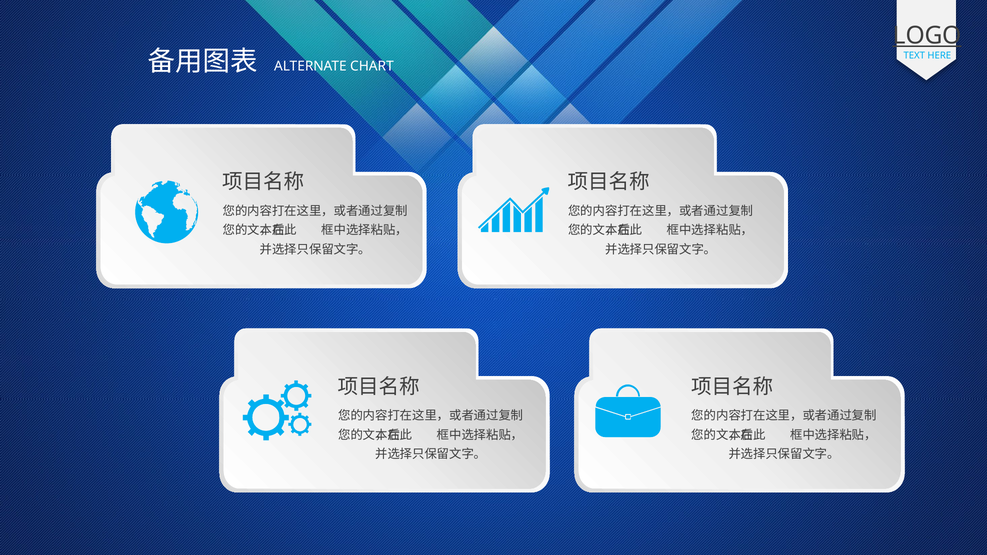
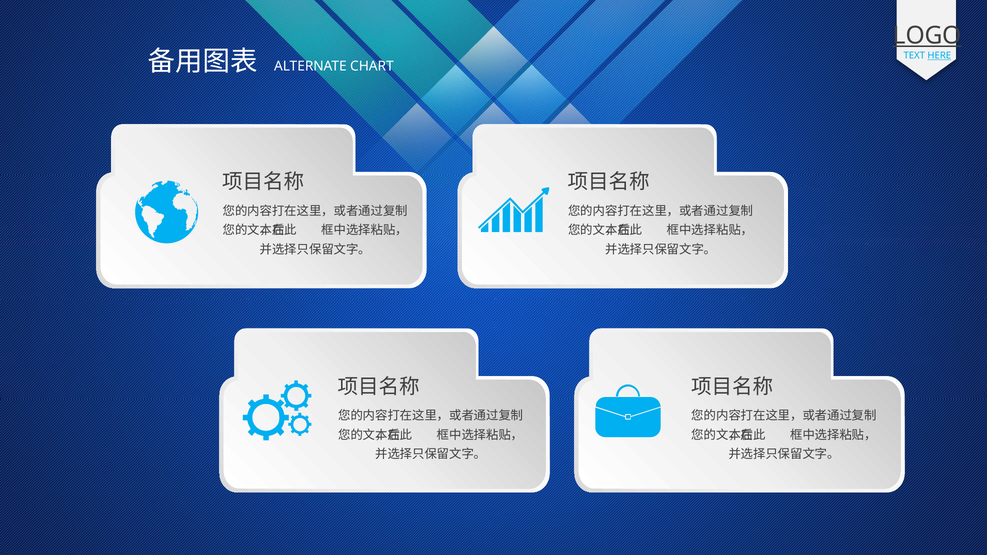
HERE underline: none -> present (939, 55)
